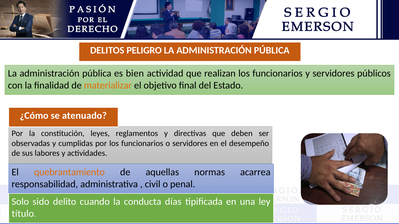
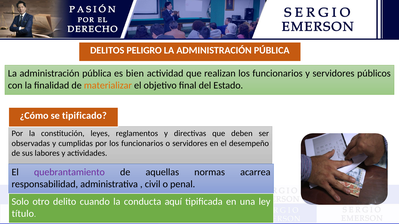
atenuado: atenuado -> tipificado (84, 116)
quebrantamiento colour: orange -> purple (69, 172)
sido: sido -> otro (41, 202)
días: días -> aquí (173, 202)
